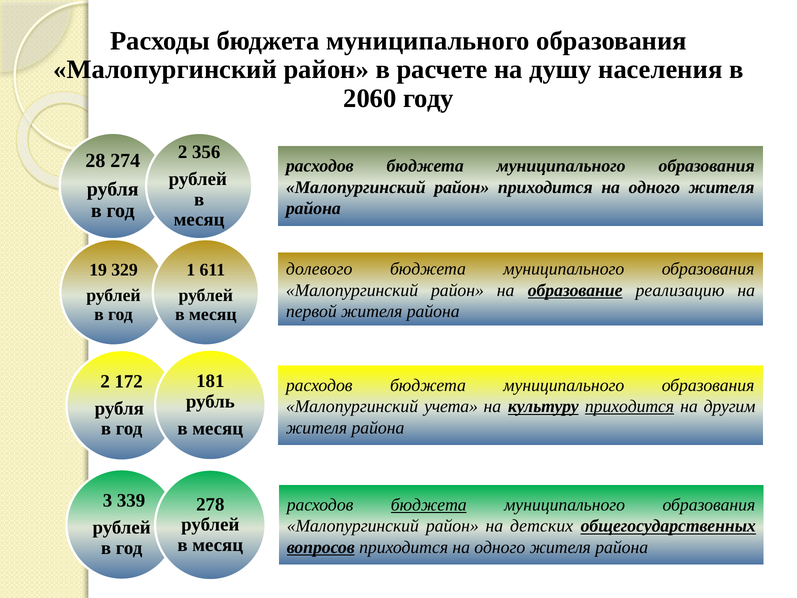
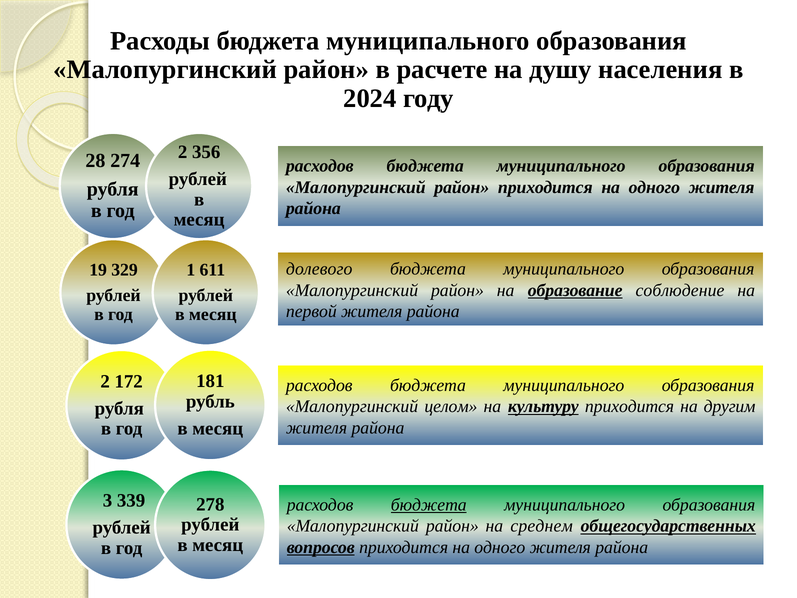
2060: 2060 -> 2024 (370, 98)
реализацию: реализацию -> соблюдение (680, 290)
учета: учета -> целом (451, 406)
приходится underline: present -> none (630, 406)
детских: детских -> среднем (542, 526)
